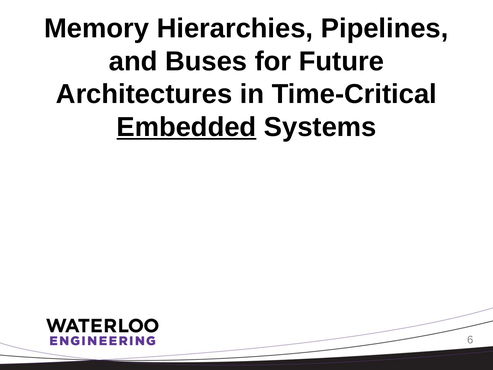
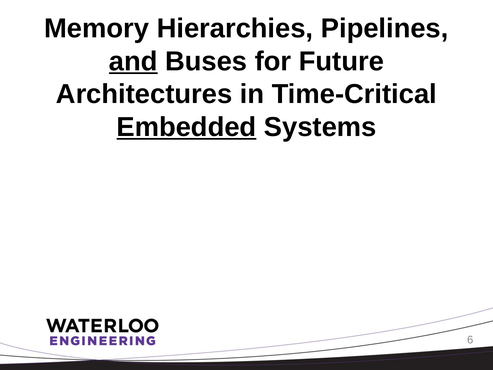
and underline: none -> present (133, 61)
